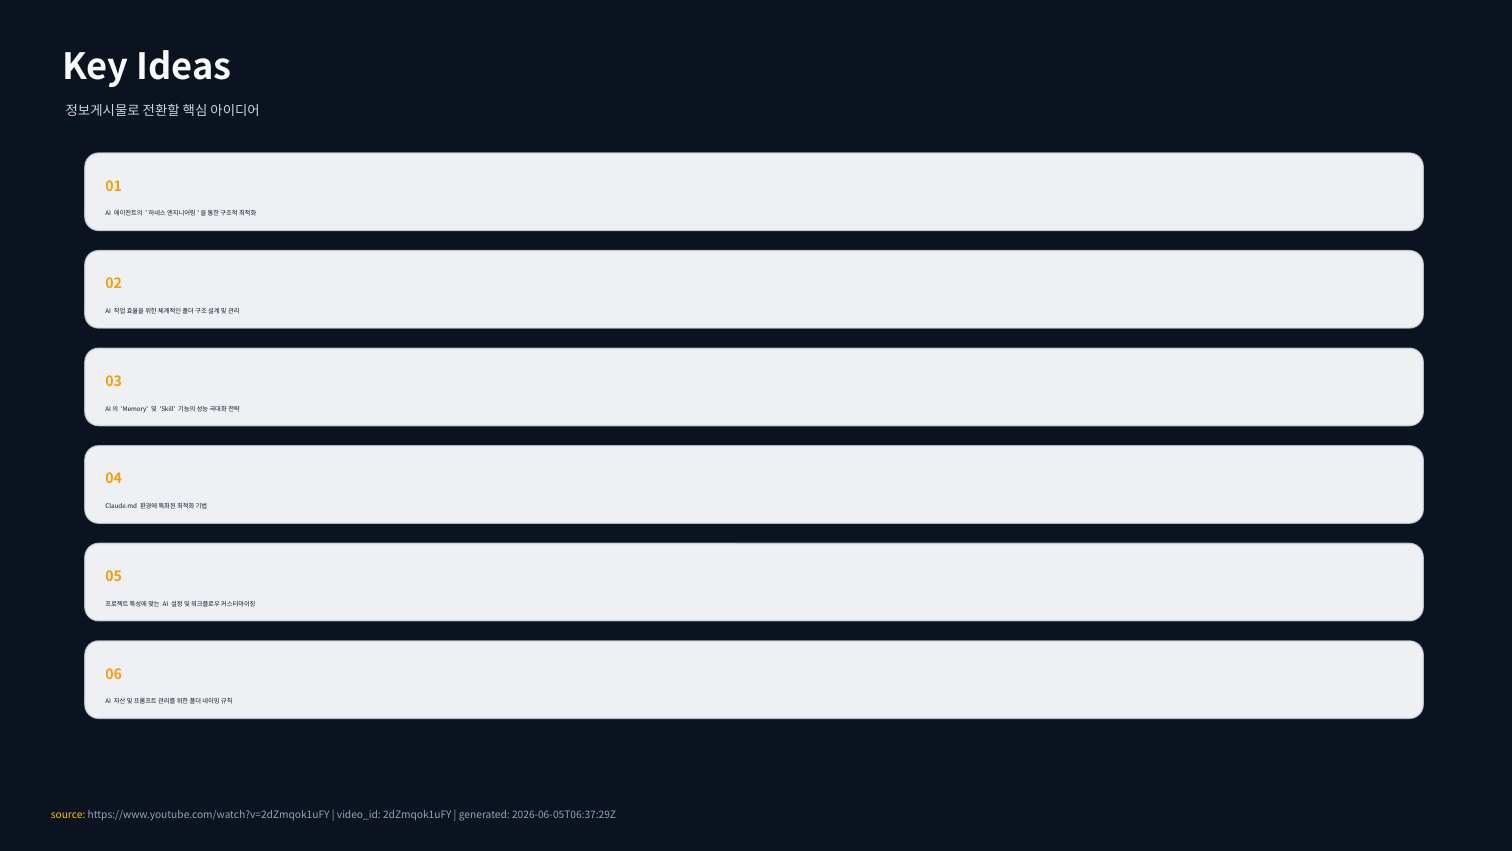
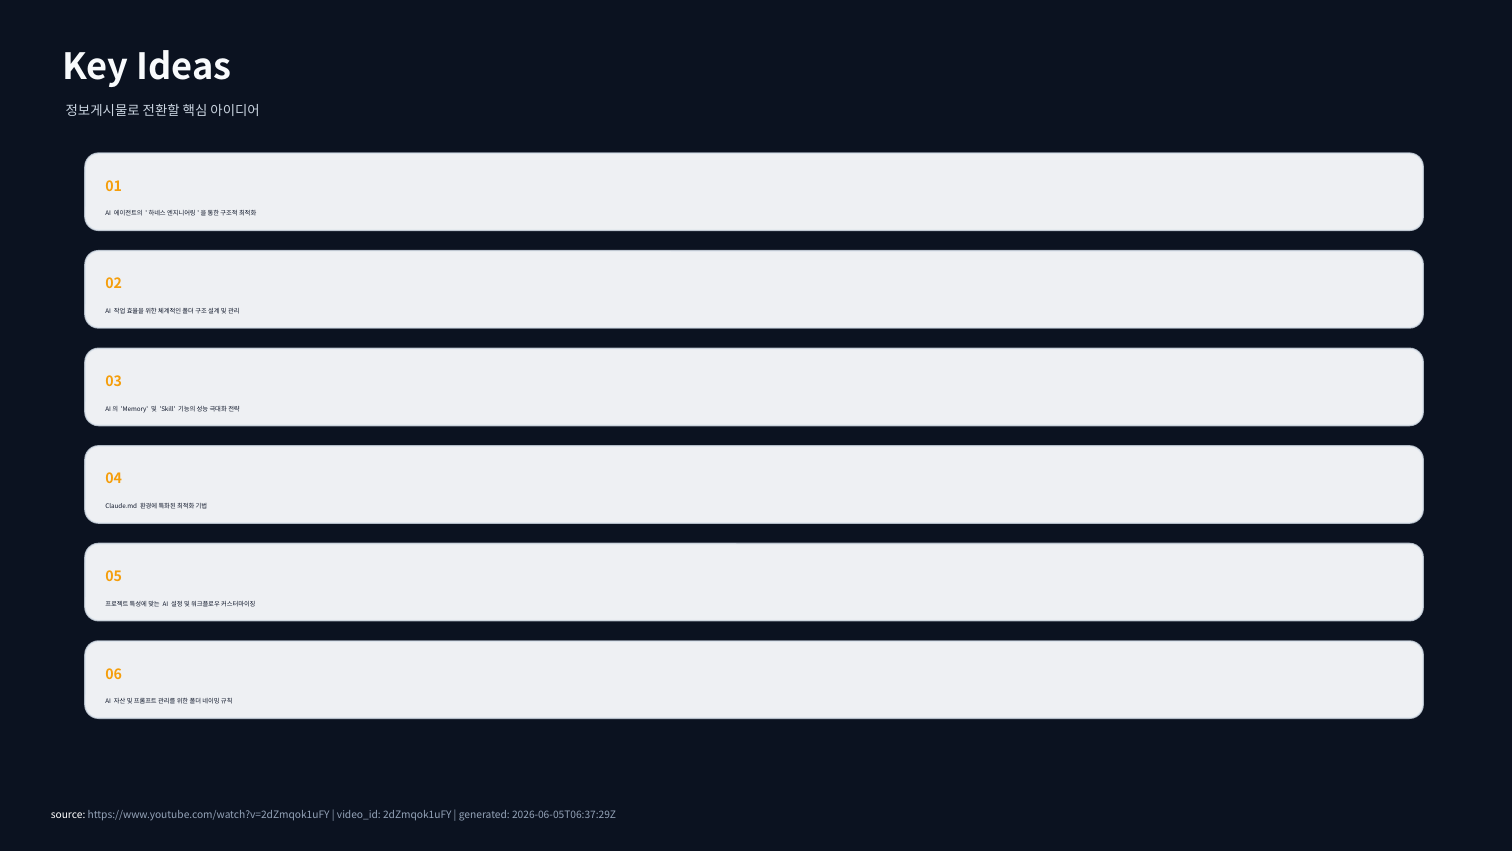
source colour: yellow -> white (68, 814)
